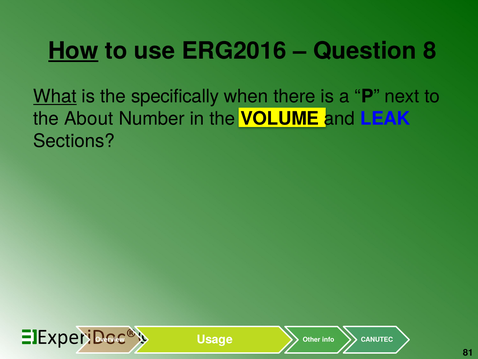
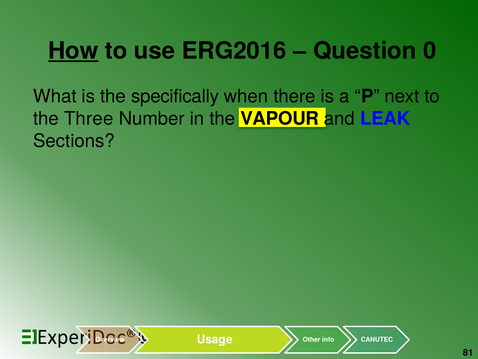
8: 8 -> 0 (430, 51)
What underline: present -> none (55, 96)
About: About -> Three (89, 119)
VOLUME: VOLUME -> VAPOUR (280, 119)
